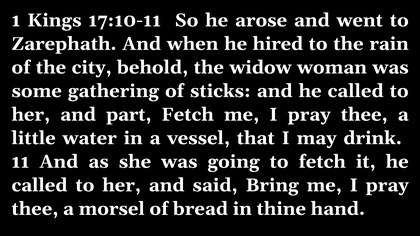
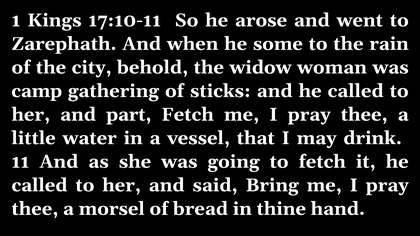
hired: hired -> some (278, 44)
some: some -> camp (37, 91)
